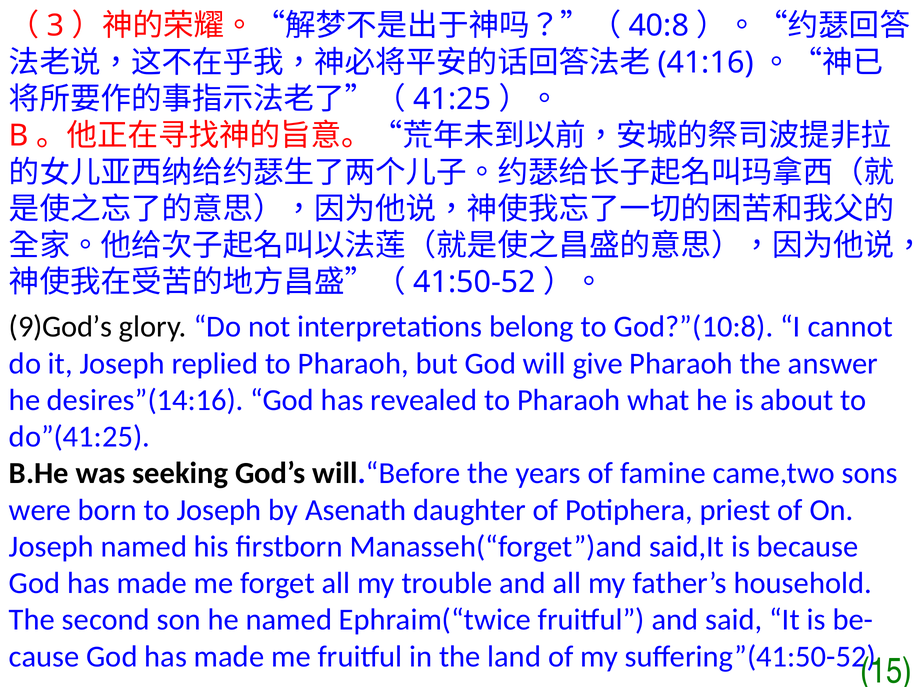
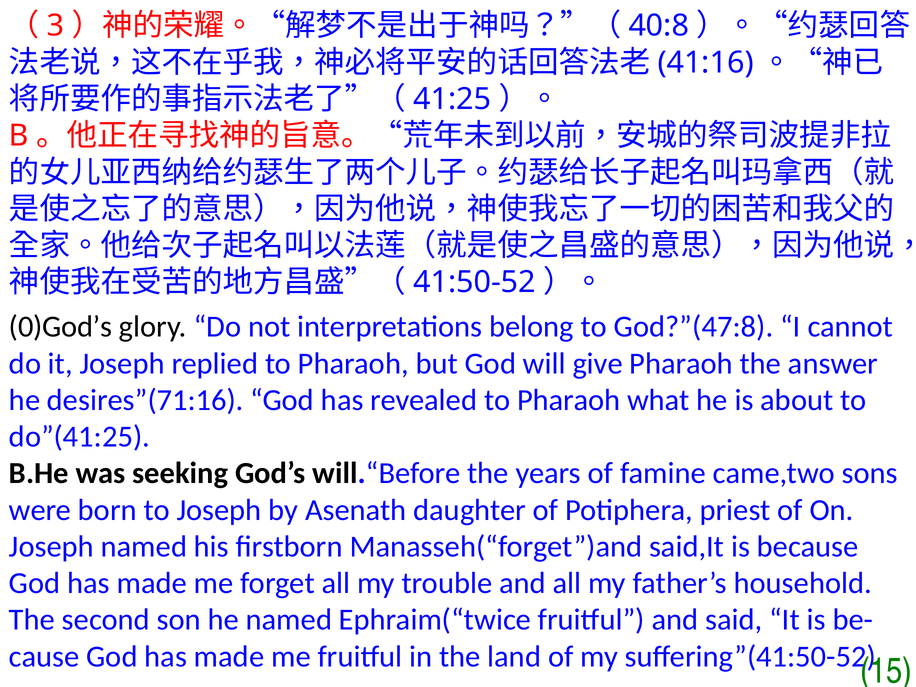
9)God’s: 9)God’s -> 0)God’s (61, 327)
God?”(10:8: God?”(10:8 -> God?”(47:8 (694, 327)
desires”(14:16: desires”(14:16 -> desires”(71:16 (145, 400)
